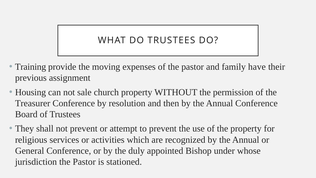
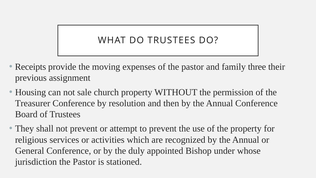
Training: Training -> Receipts (31, 67)
have: have -> three (257, 67)
